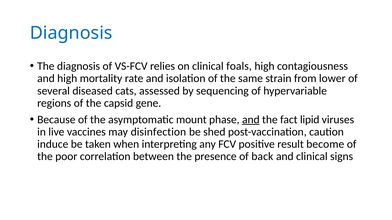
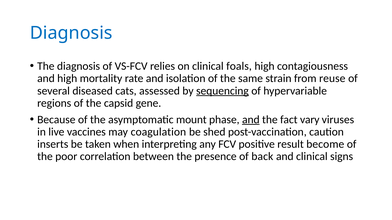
lower: lower -> reuse (332, 79)
sequencing underline: none -> present (222, 91)
lipid: lipid -> vary (310, 120)
disinfection: disinfection -> coagulation (158, 132)
induce: induce -> inserts (53, 144)
